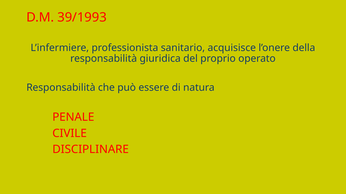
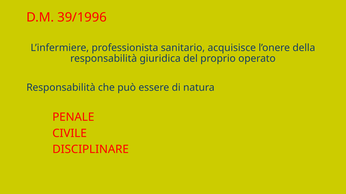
39/1993: 39/1993 -> 39/1996 (82, 17)
